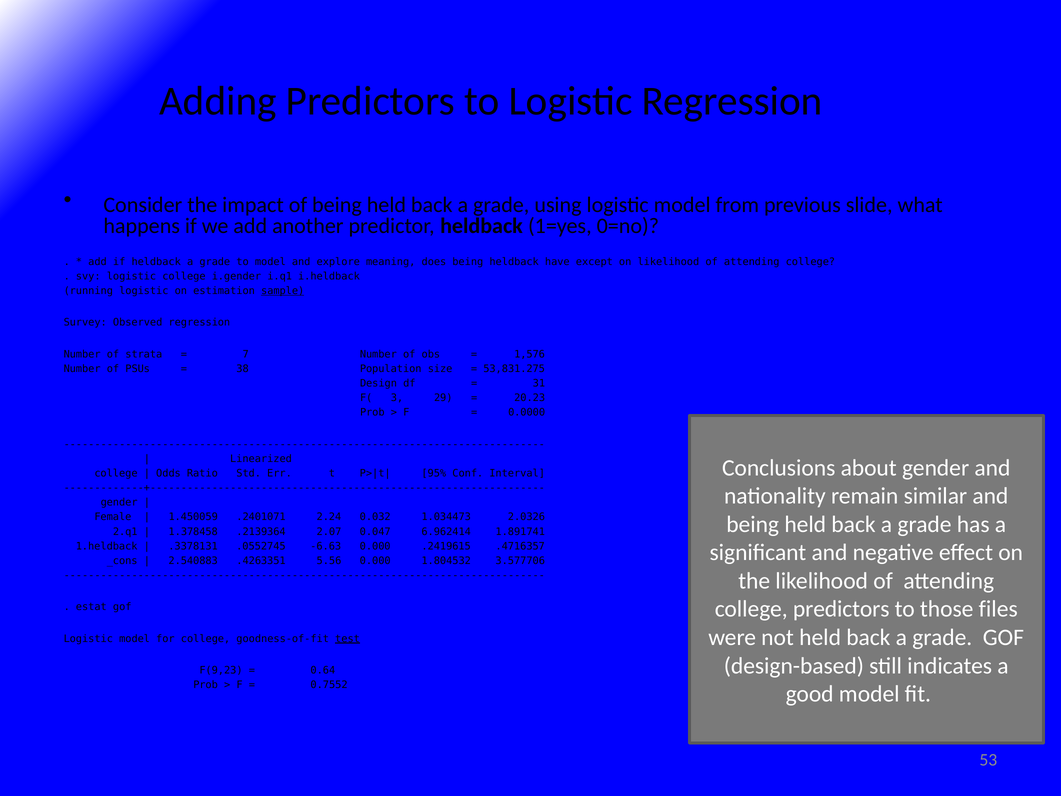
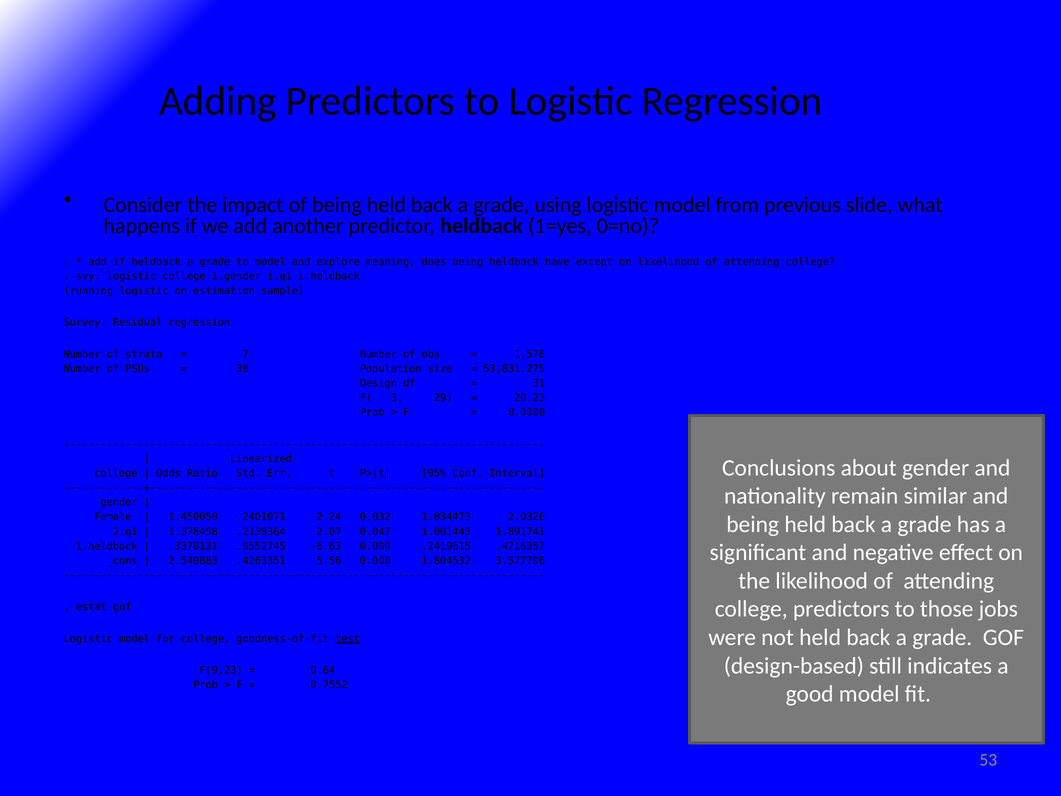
sample underline: present -> none (283, 291)
Observed: Observed -> Residual (138, 322)
6.962414: 6.962414 -> 1.001443 (446, 531)
files: files -> jobs (998, 609)
